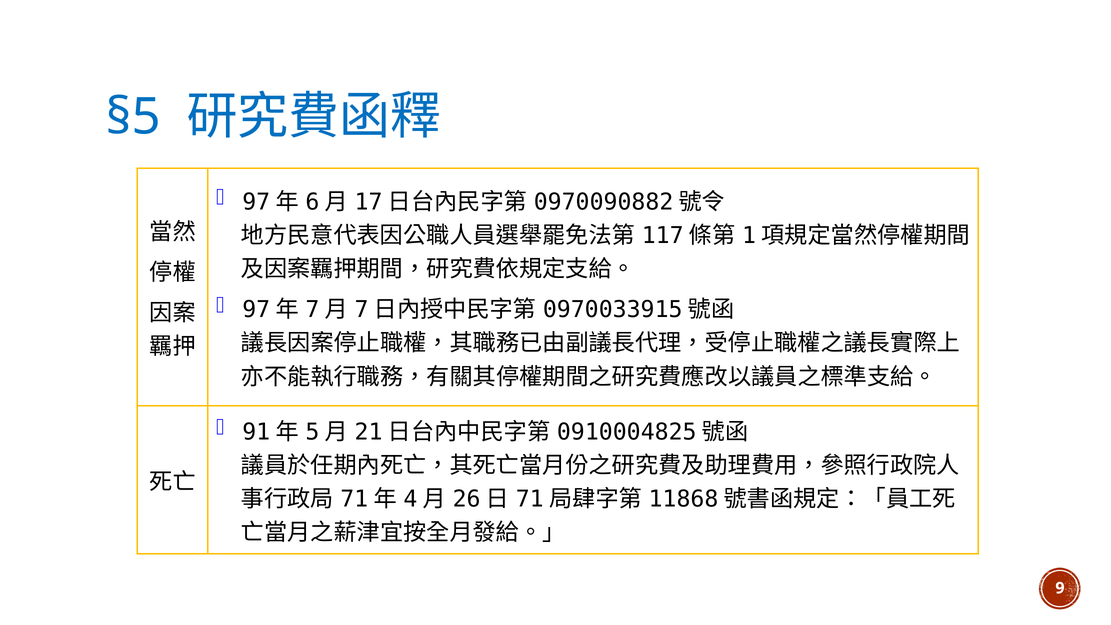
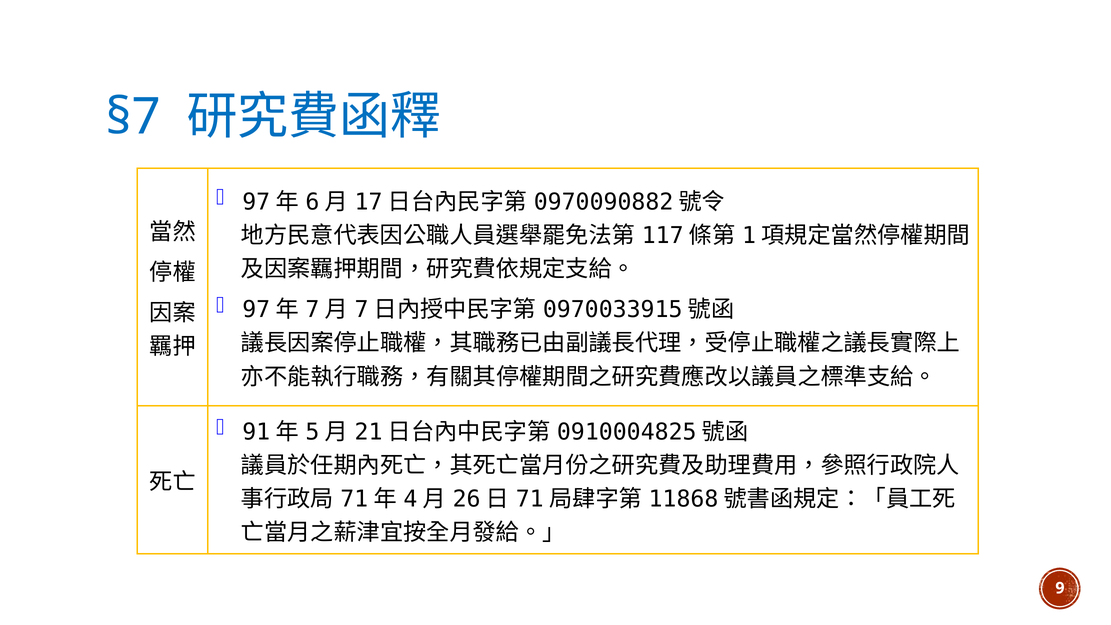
§5: §5 -> §7 (133, 117)
